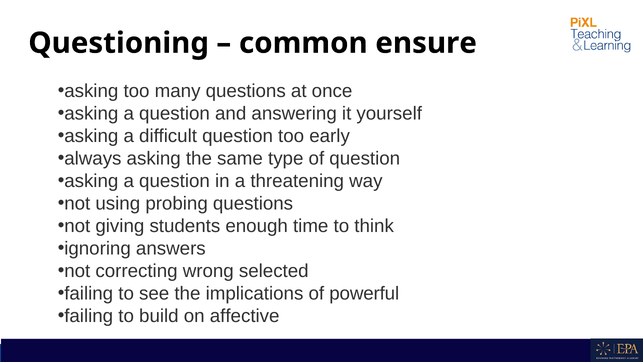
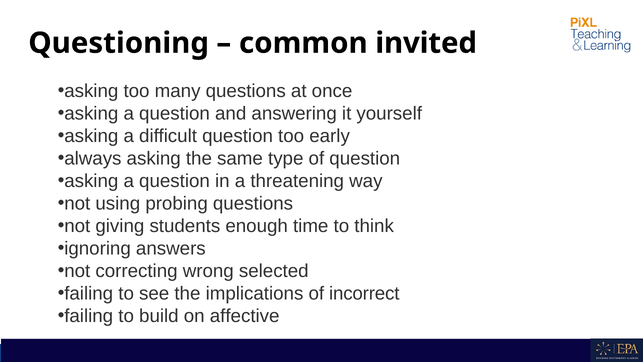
ensure: ensure -> invited (426, 43)
powerful: powerful -> incorrect (364, 293)
